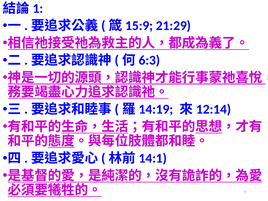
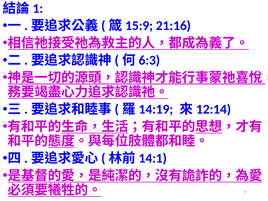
21:29: 21:29 -> 21:16 (173, 26)
